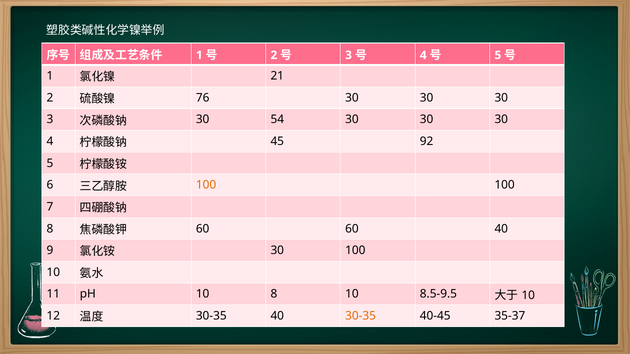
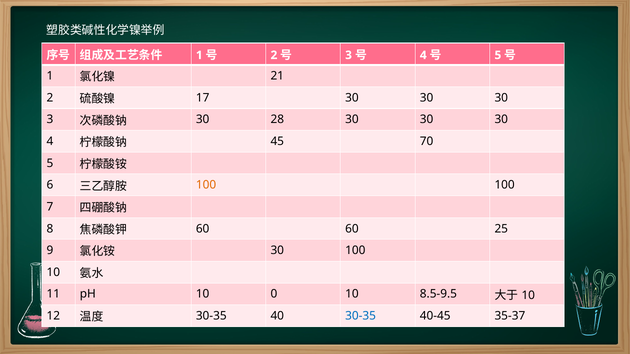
76: 76 -> 17 (203, 98)
54: 54 -> 28 (277, 120)
92: 92 -> 70 (427, 142)
60 40: 40 -> 25 (501, 229)
10 8: 8 -> 0 (274, 294)
30-35 colour: orange -> blue (361, 316)
